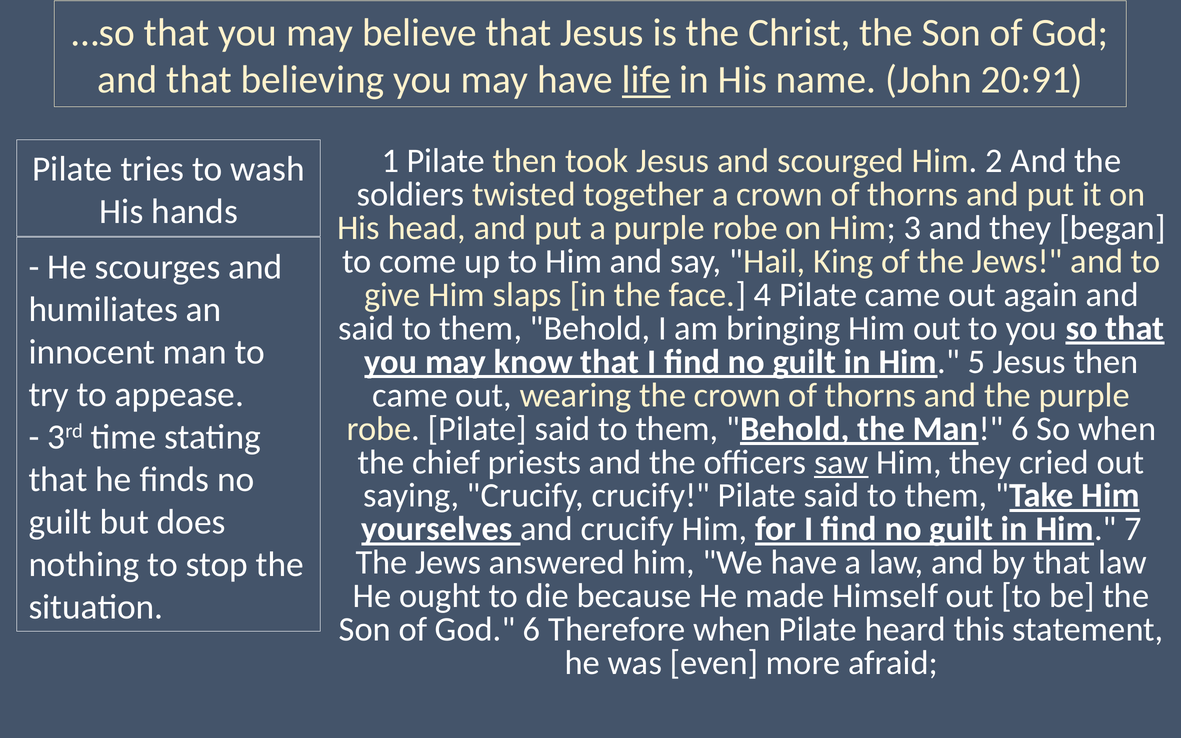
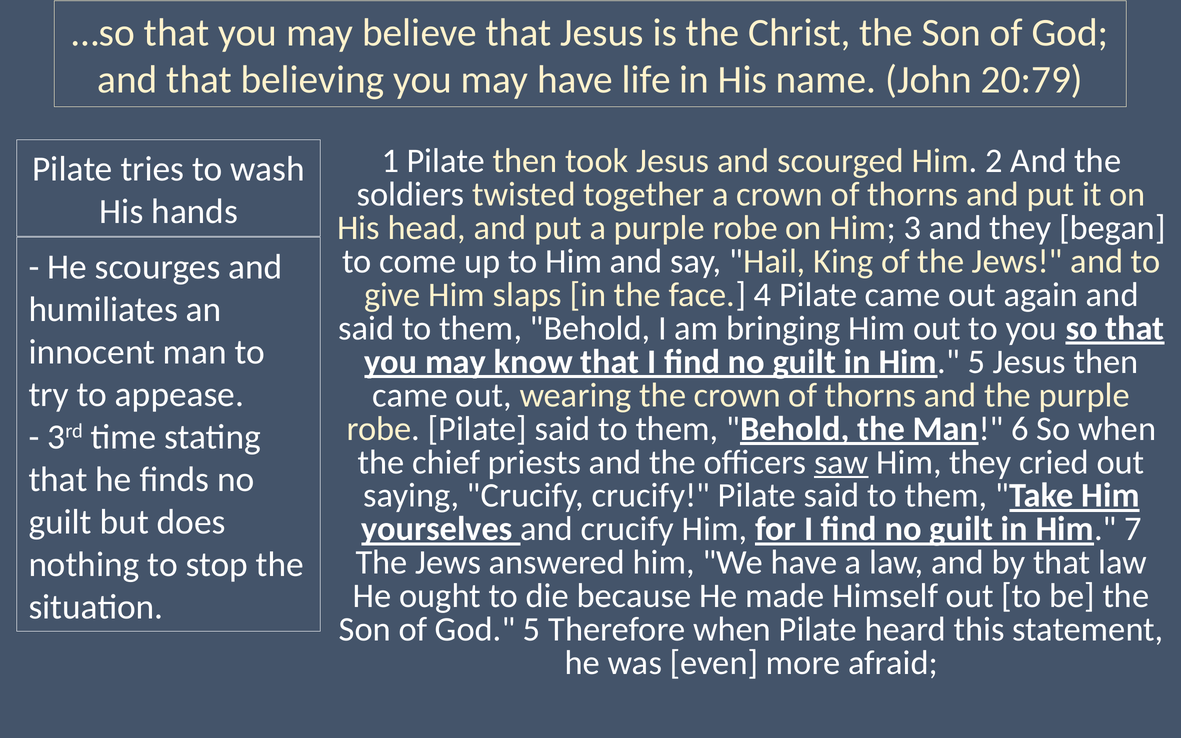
life underline: present -> none (646, 80)
20:91: 20:91 -> 20:79 (1032, 80)
God 6: 6 -> 5 (532, 630)
